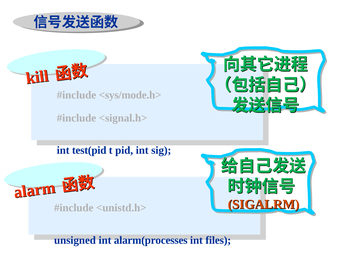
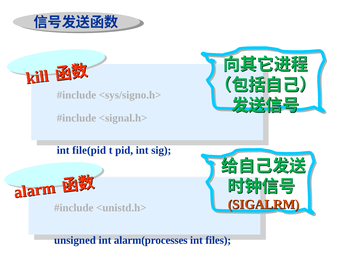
<sys/mode.h>: <sys/mode.h> -> <sys/signo.h> (130, 95)
test(pid: test(pid -> file(pid (89, 150)
